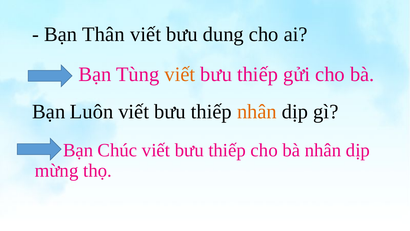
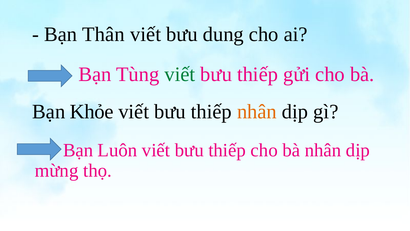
viết colour: orange -> green (180, 74)
Luôn: Luôn -> Khỏe (92, 111)
Chúc: Chúc -> Luôn (117, 150)
